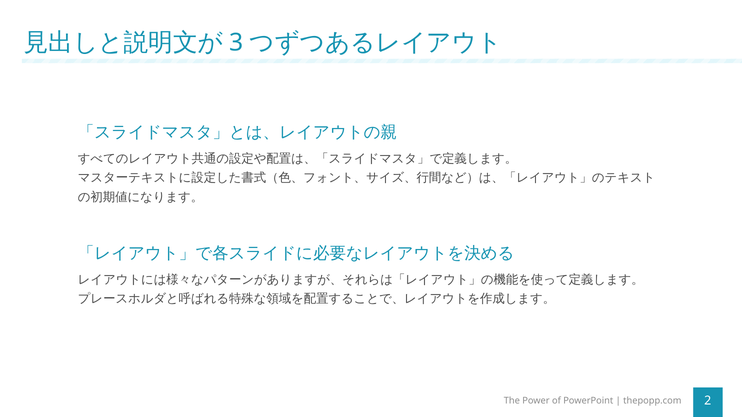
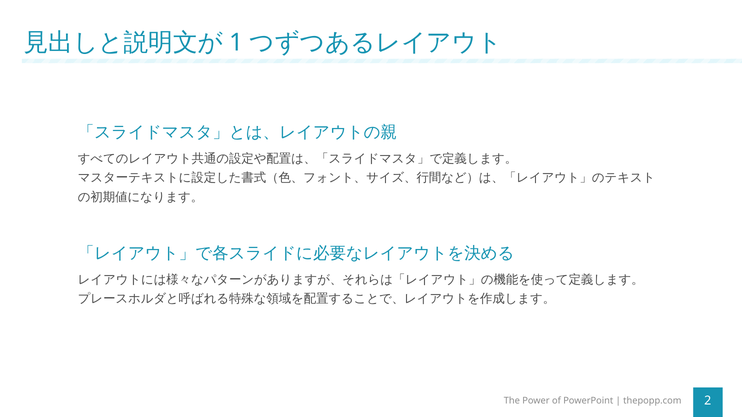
3: 3 -> 1 (236, 43)
